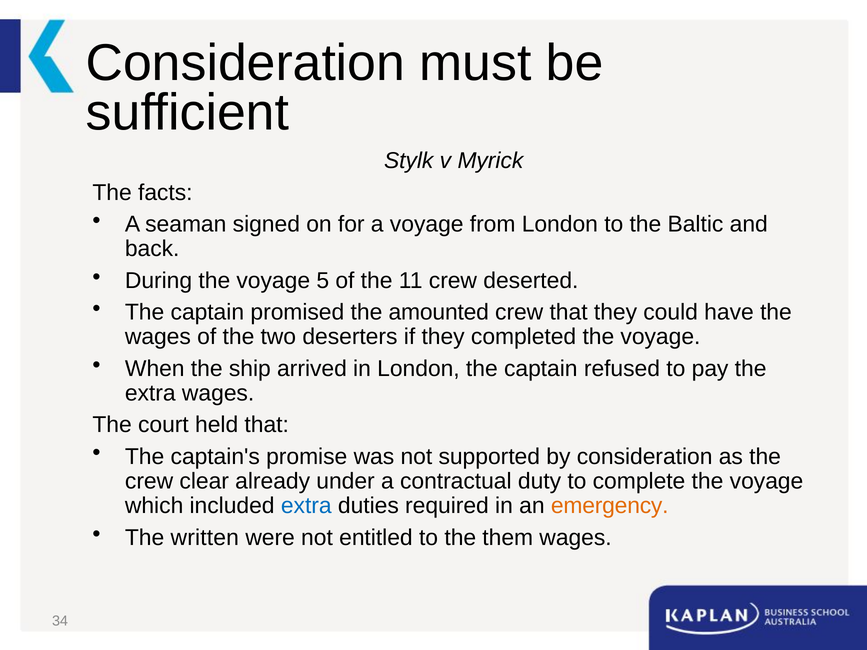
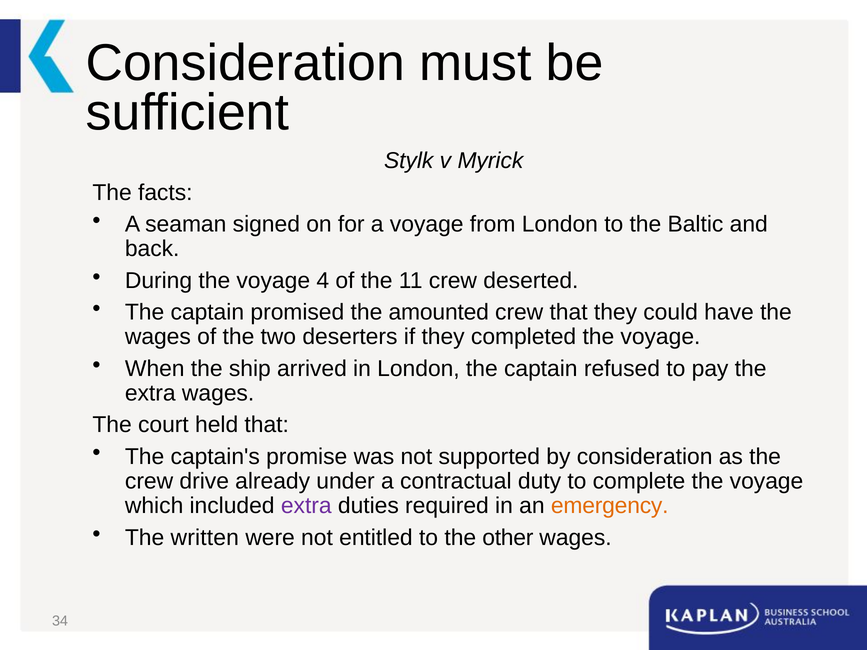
5: 5 -> 4 (323, 281)
clear: clear -> drive (204, 481)
extra colour: blue -> purple (306, 506)
them: them -> other (508, 538)
